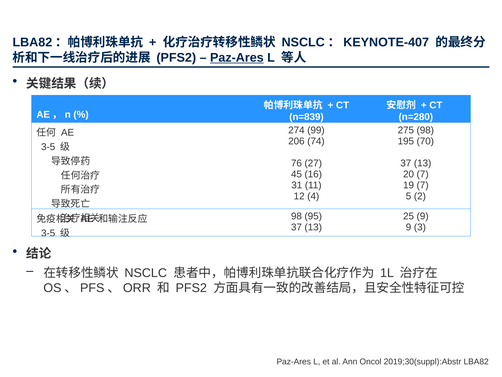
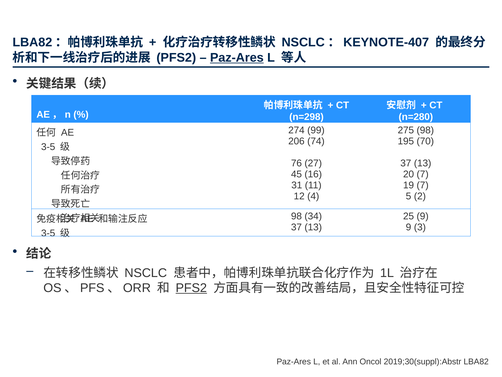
n=839: n=839 -> n=298 (306, 117)
95: 95 -> 34 (313, 216)
PFS2 underline: none -> present (191, 288)
